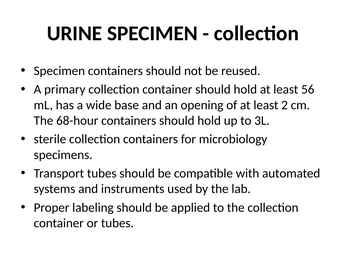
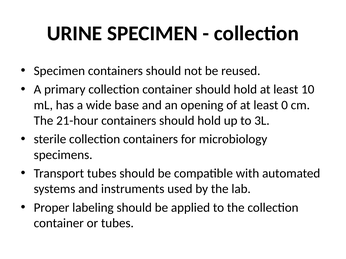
56: 56 -> 10 (308, 90)
2: 2 -> 0 (285, 105)
68-hour: 68-hour -> 21-hour (77, 121)
